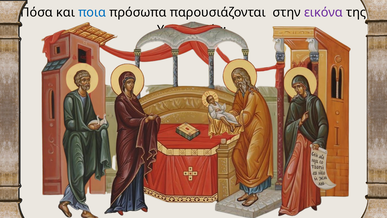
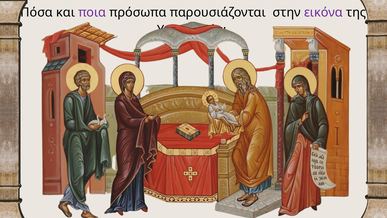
ποια colour: blue -> purple (92, 12)
